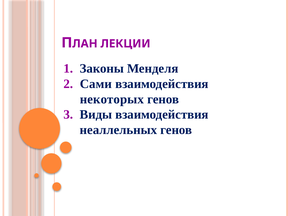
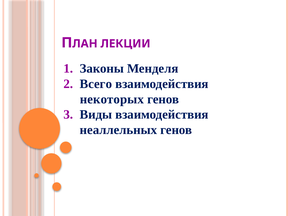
Сами: Сами -> Всего (96, 84)
